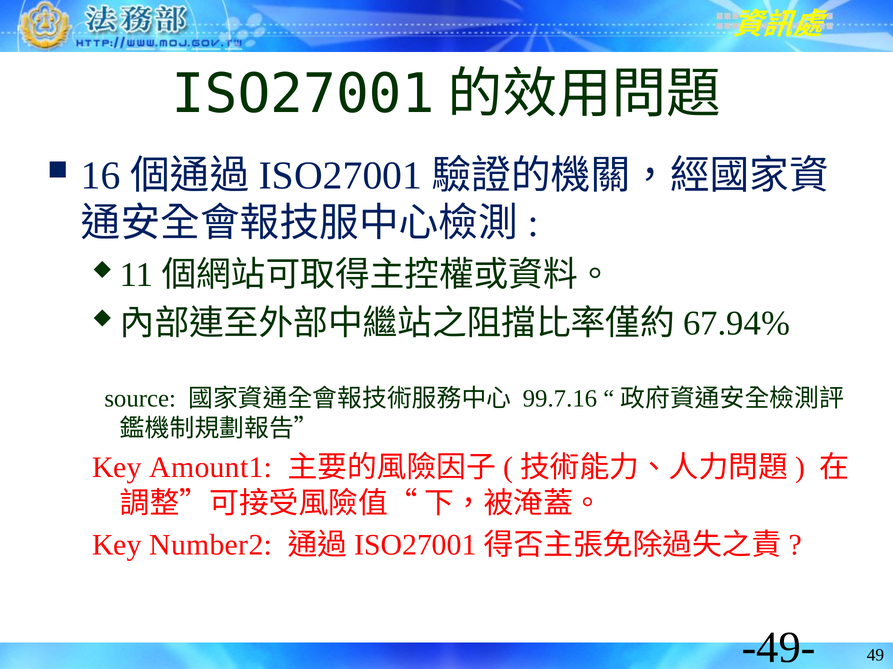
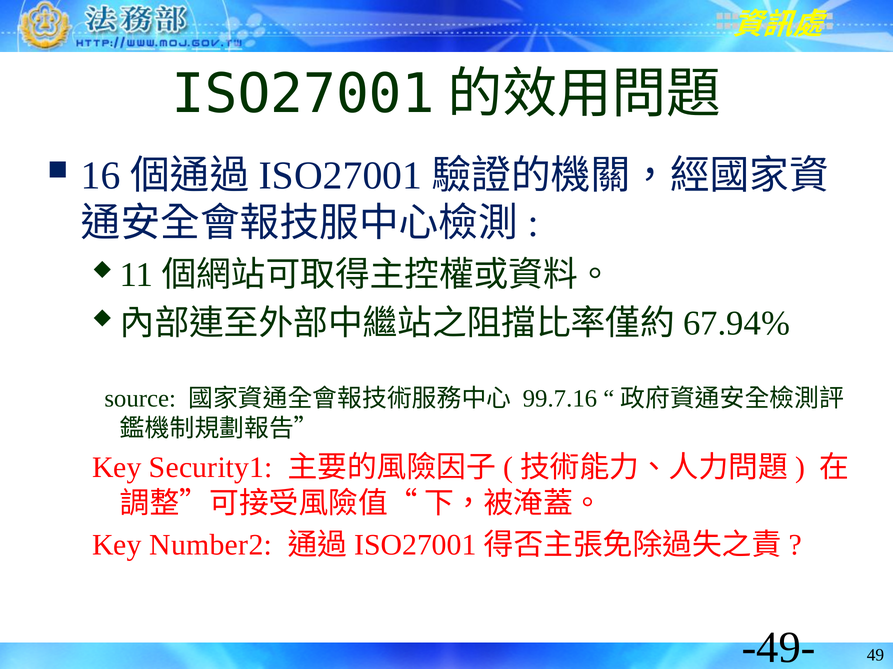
Amount1: Amount1 -> Security1 (211, 468)
